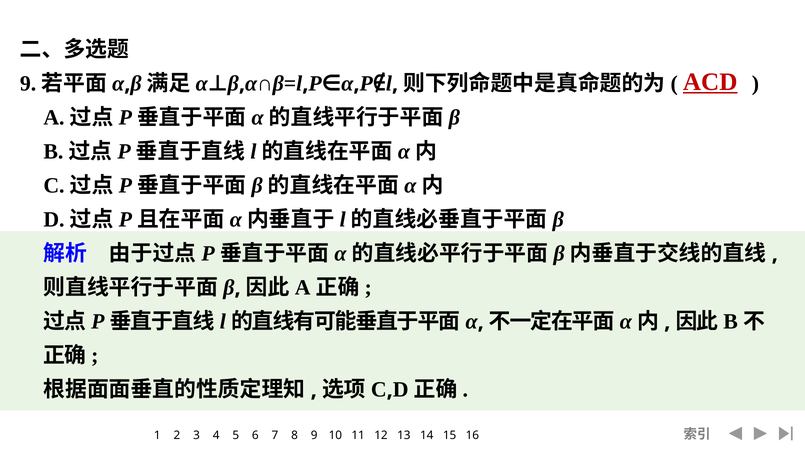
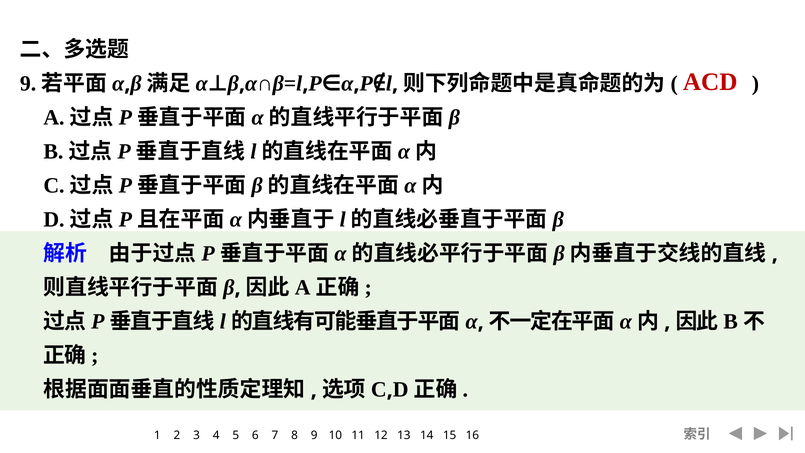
ACD underline: present -> none (710, 82)
